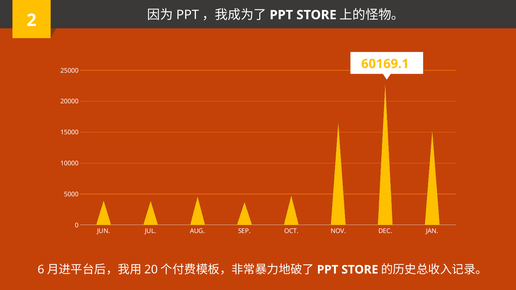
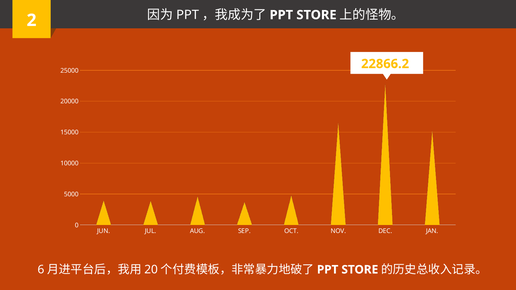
60169.1: 60169.1 -> 22866.2 (385, 64)
